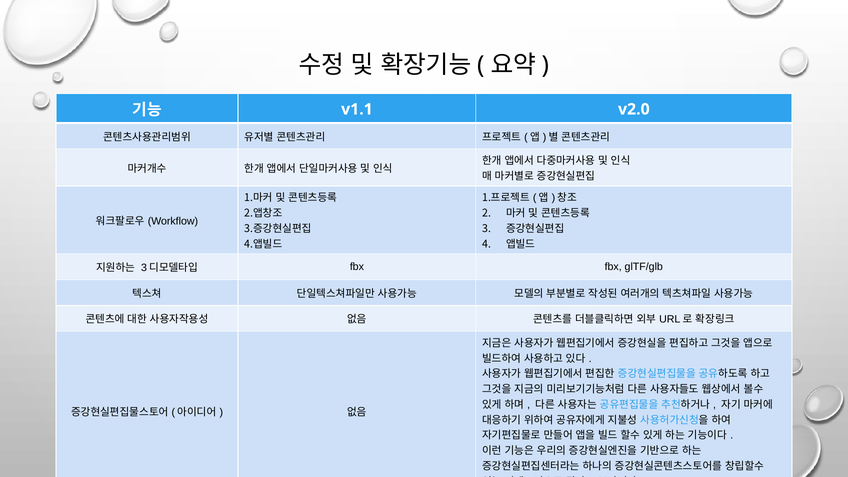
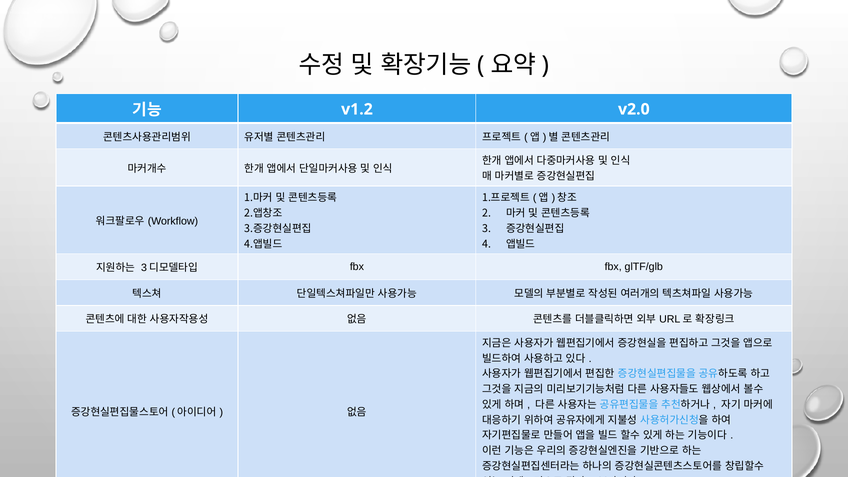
v1.1: v1.1 -> v1.2 (357, 109)
